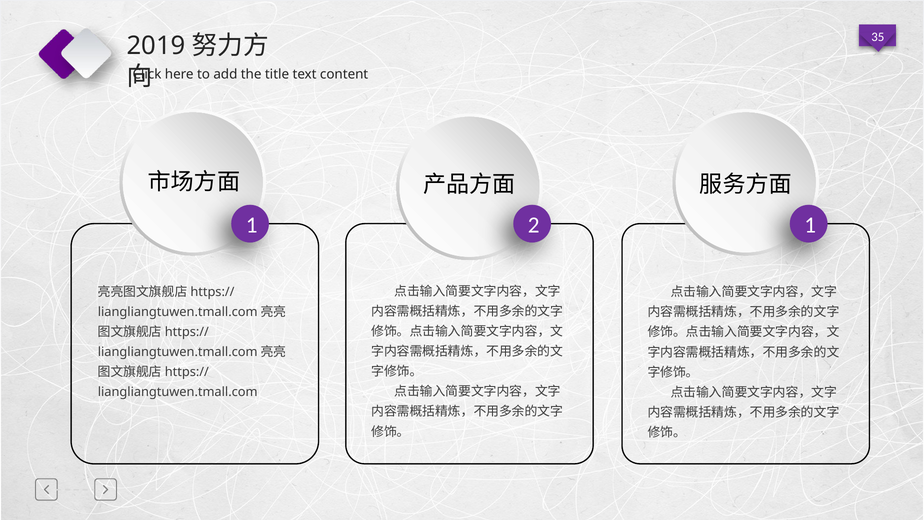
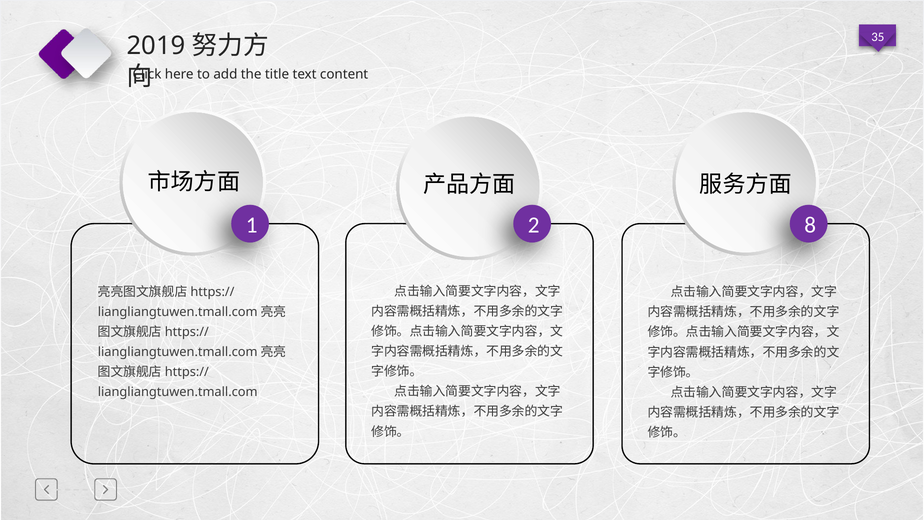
2 1: 1 -> 8 (810, 225)
